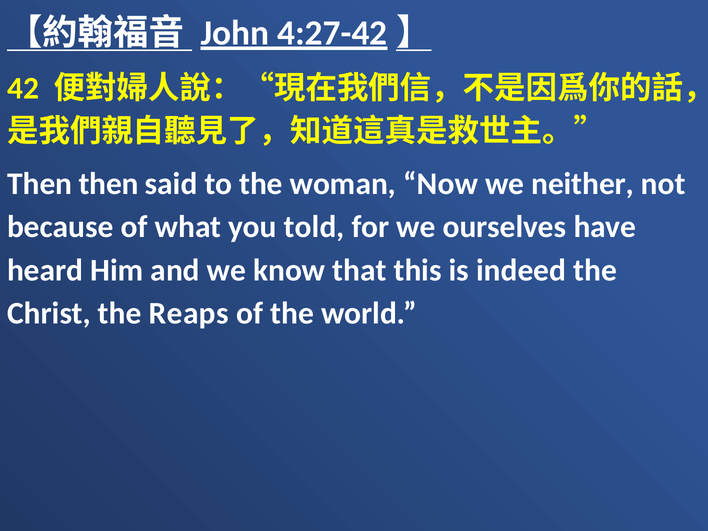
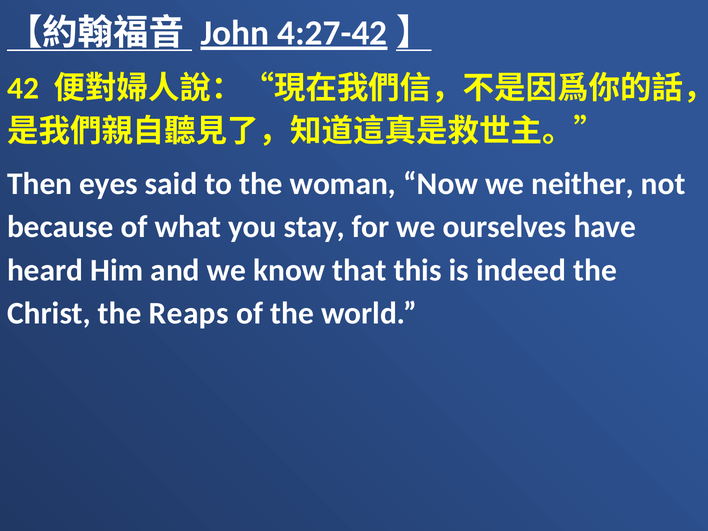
Then then: then -> eyes (109, 184)
told: told -> stay (314, 227)
